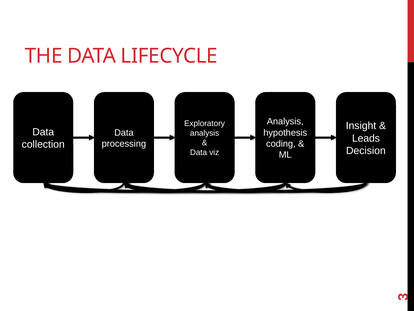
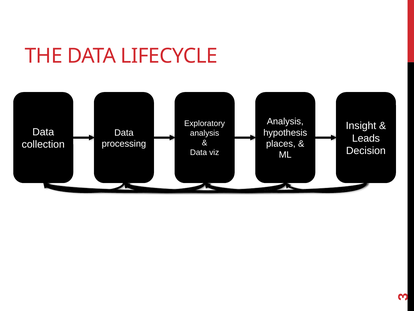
coding: coding -> places (281, 143)
